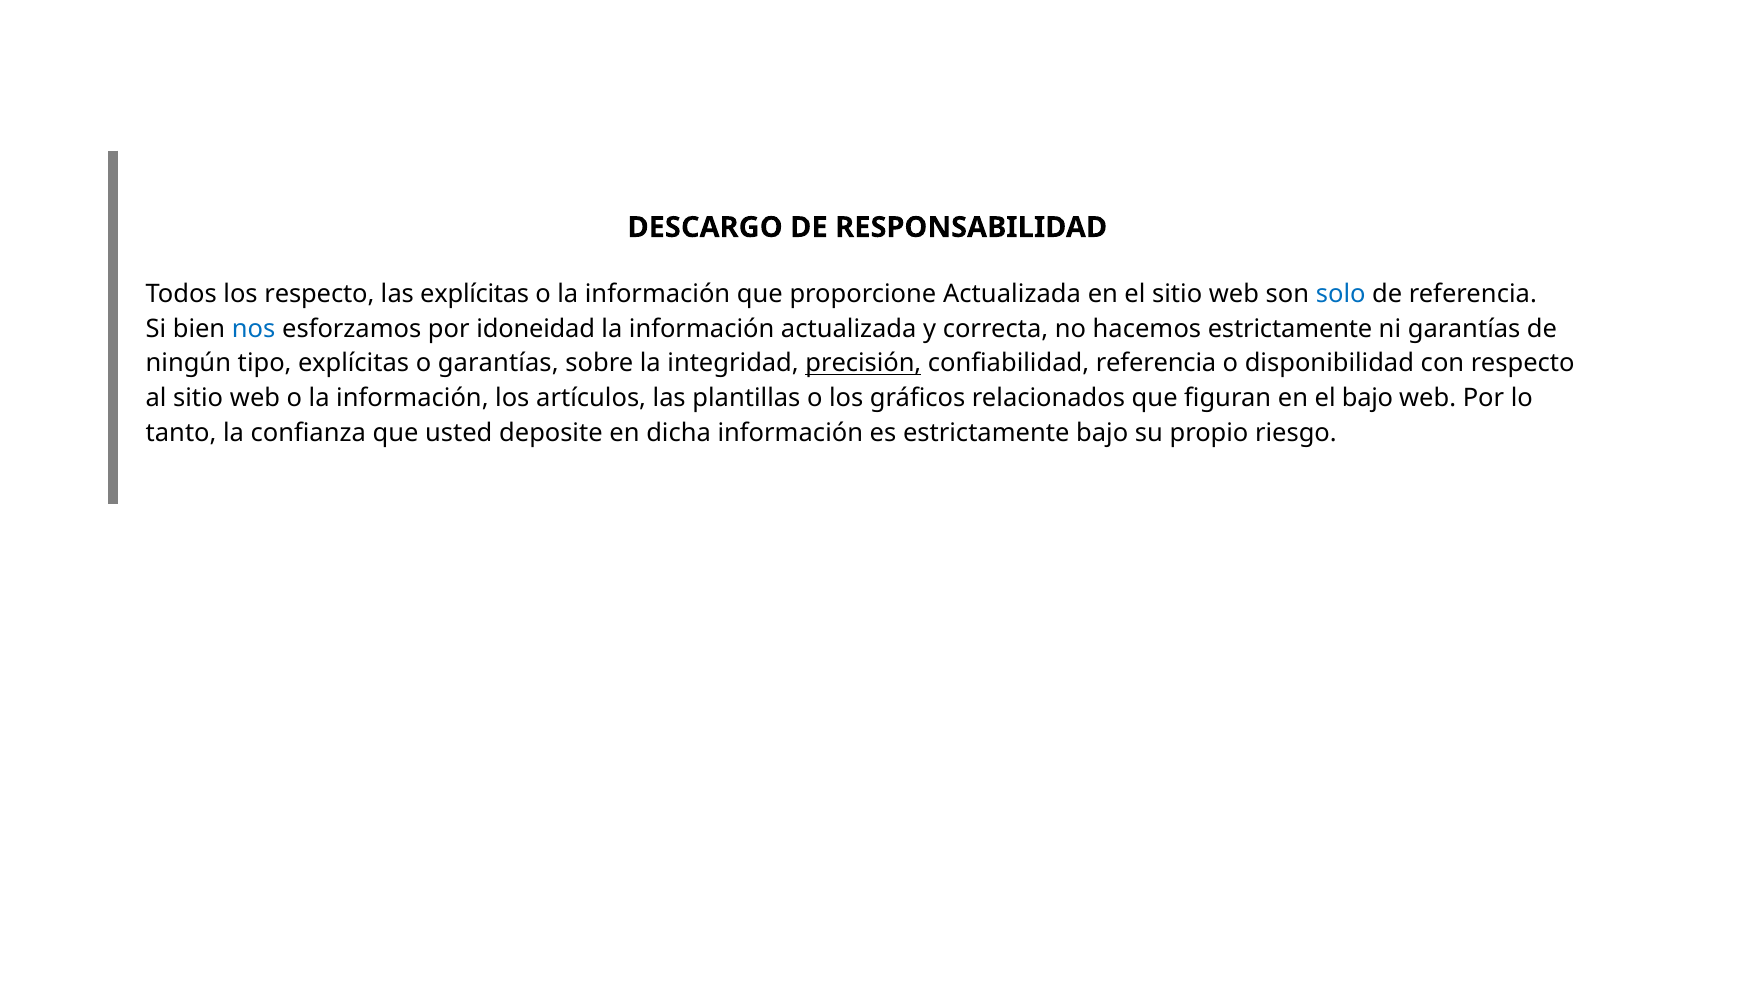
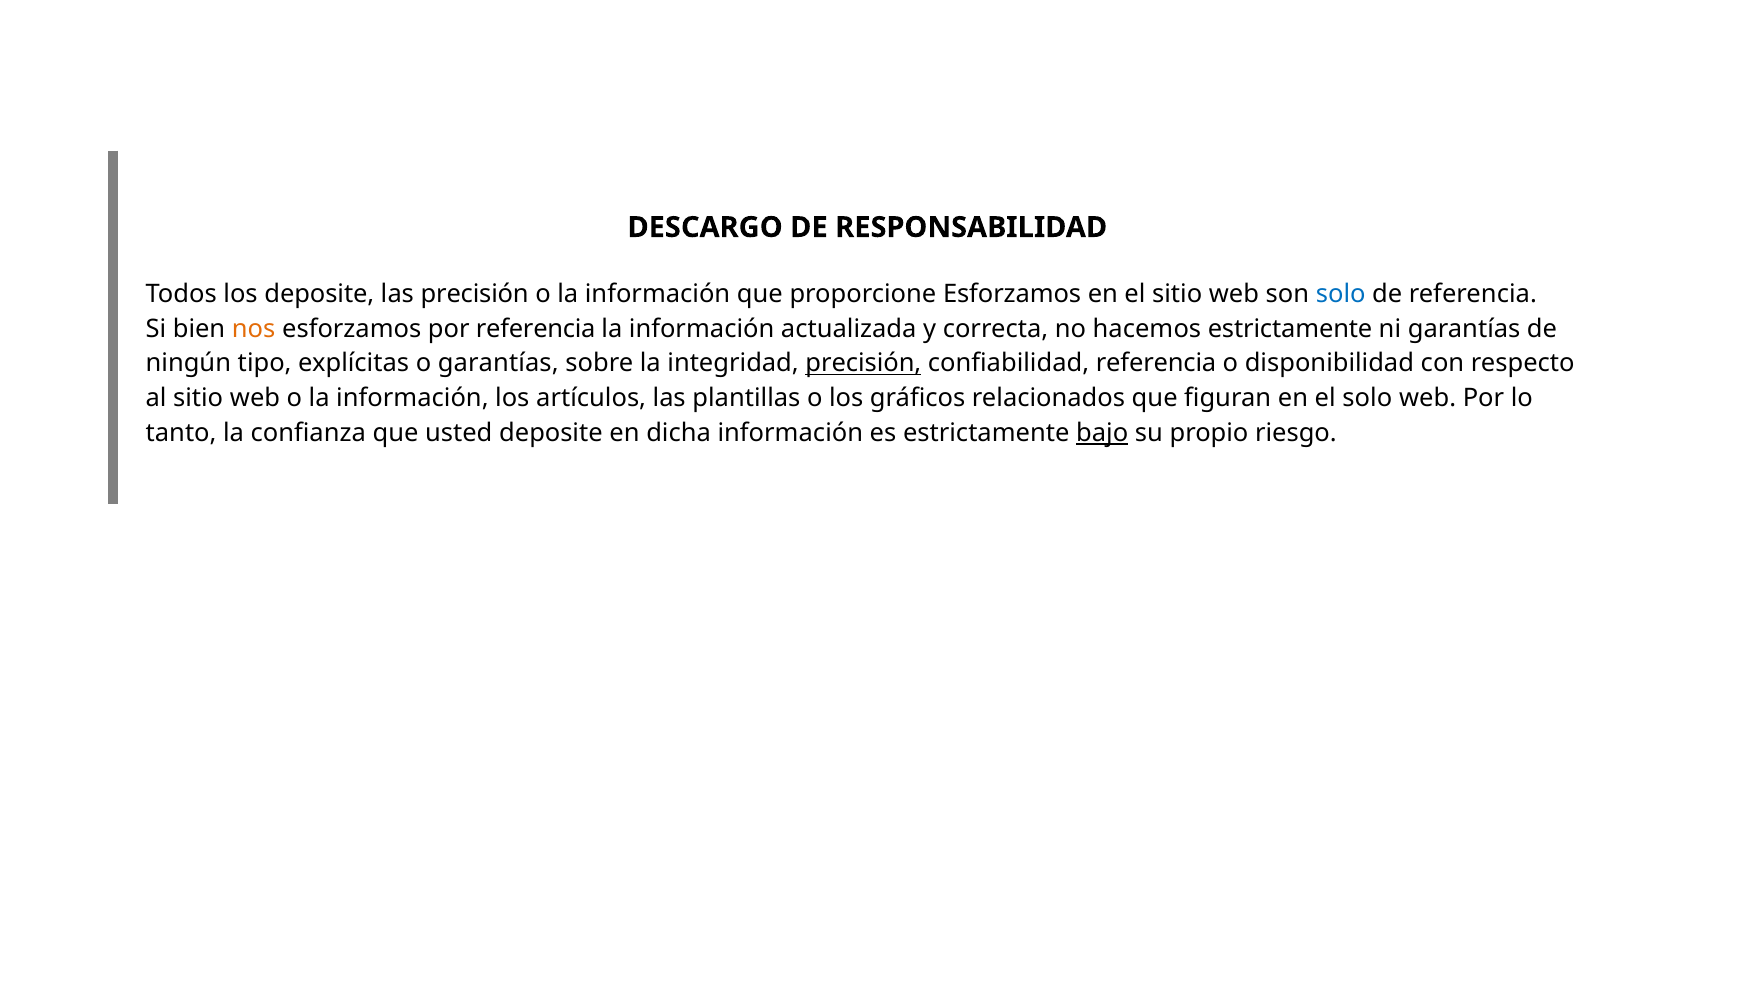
los respecto: respecto -> deposite (319, 294)
las explícitas: explícitas -> precisión (475, 294)
proporcione Actualizada: Actualizada -> Esforzamos (1012, 294)
nos colour: blue -> orange (254, 329)
por idoneidad: idoneidad -> referencia (536, 329)
el bajo: bajo -> solo (1367, 398)
bajo underline: none -> present (1102, 433)
